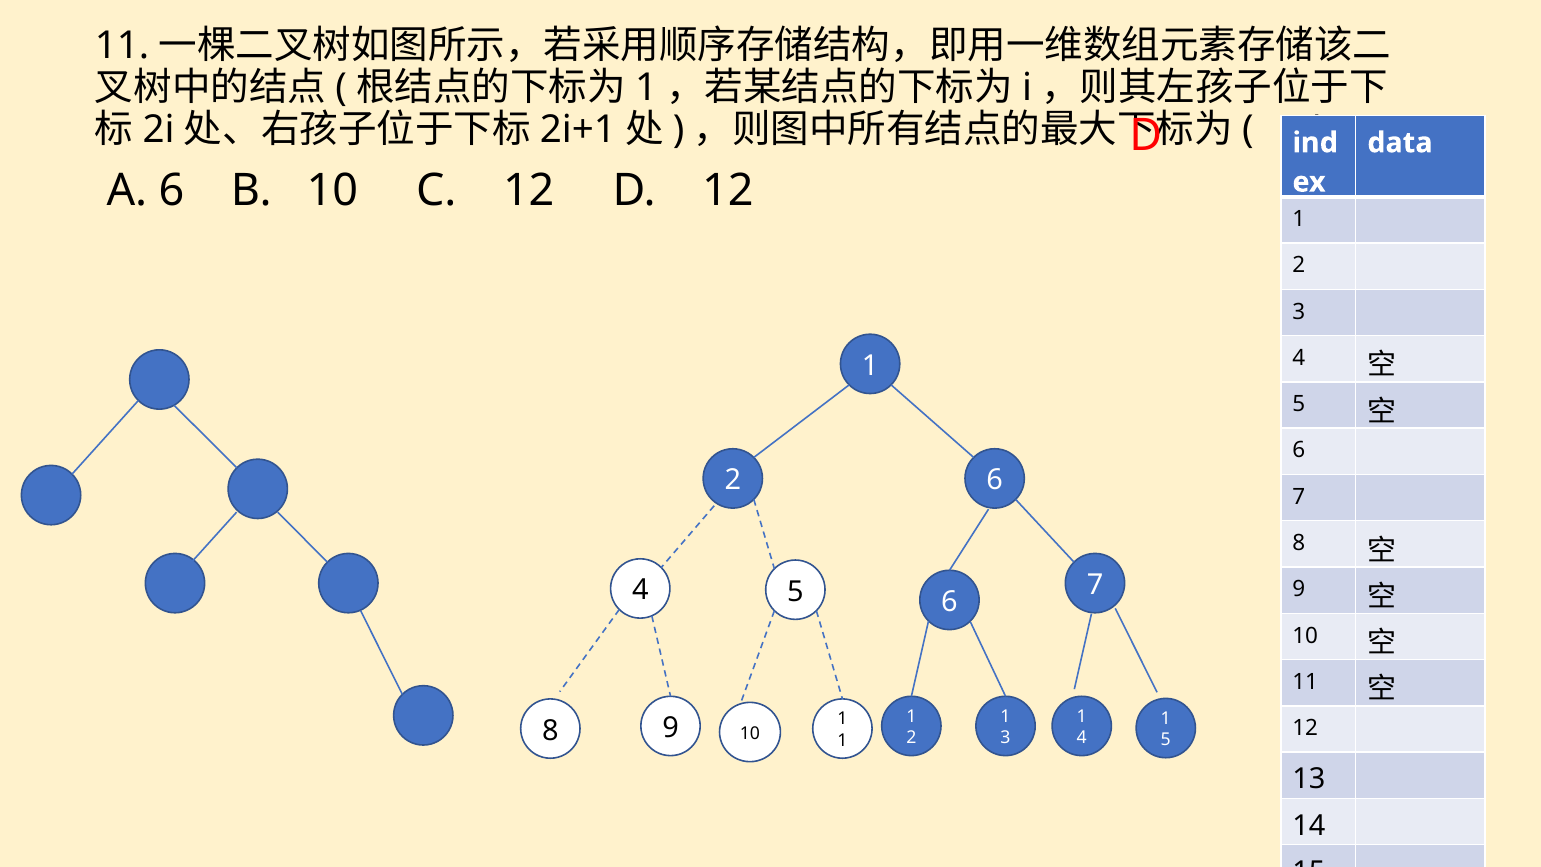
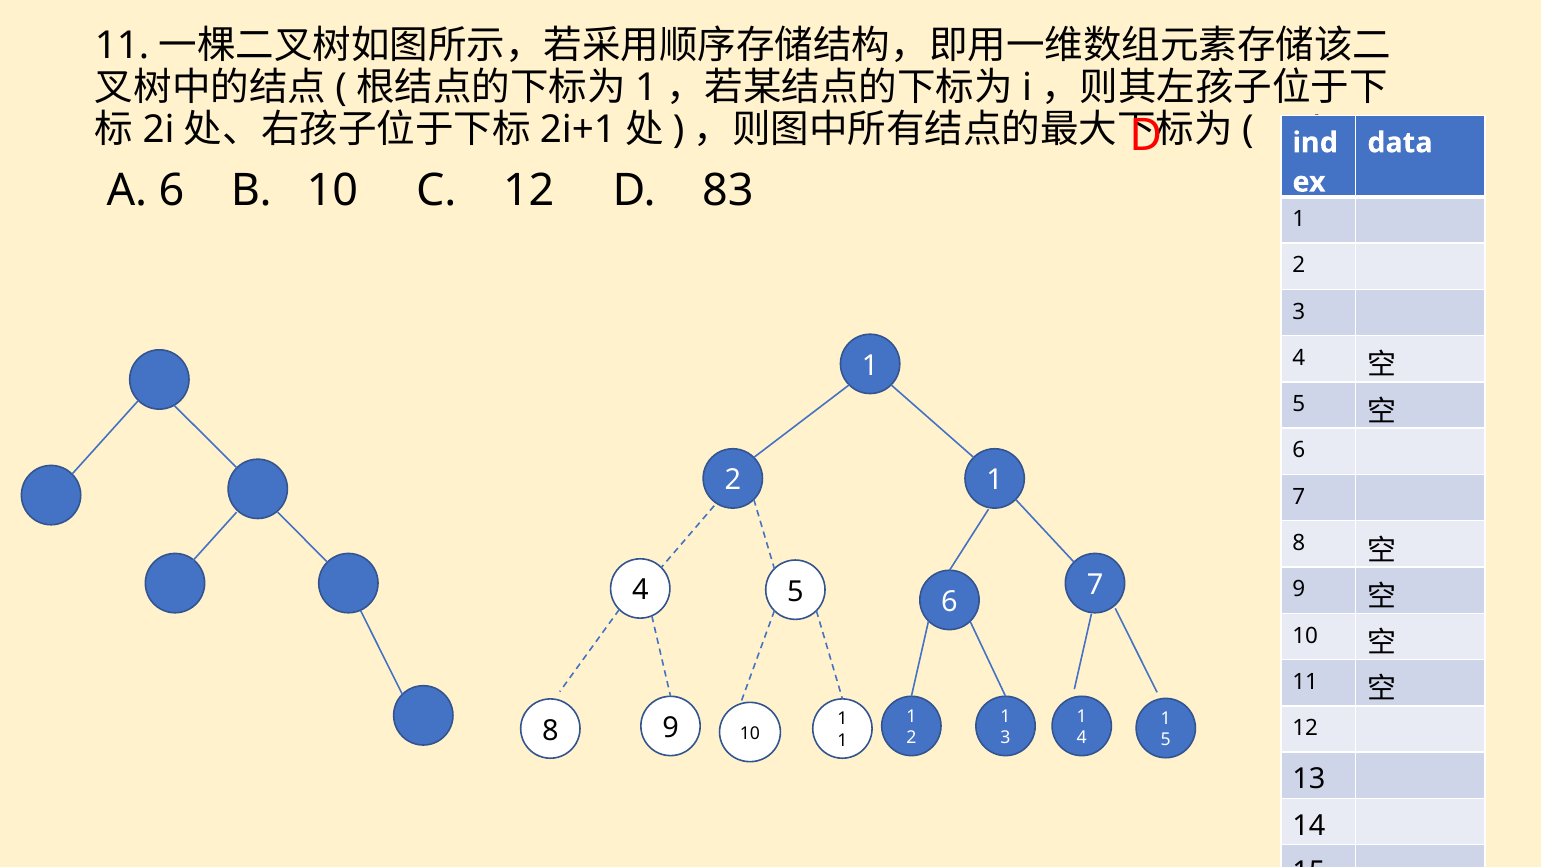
D 12: 12 -> 83 (728, 190)
2 6: 6 -> 1 (995, 480)
